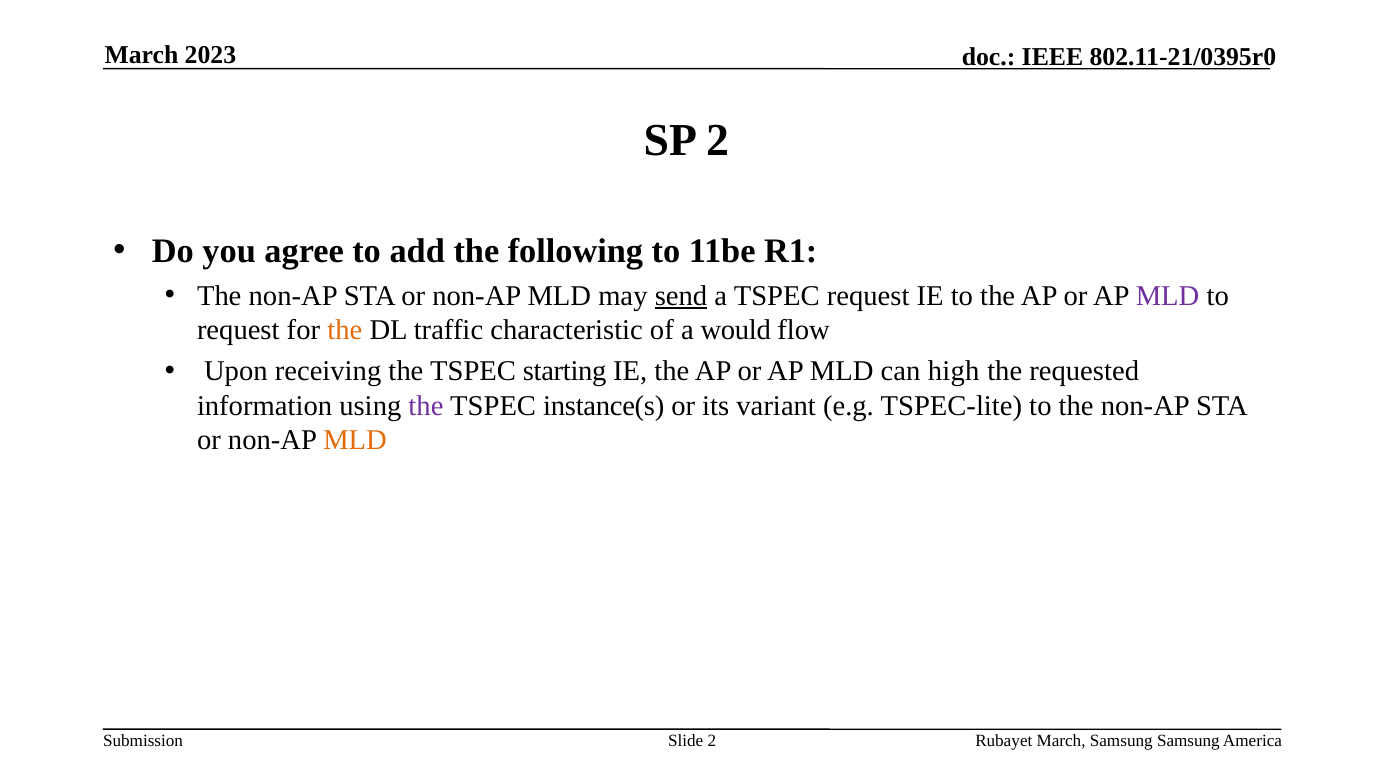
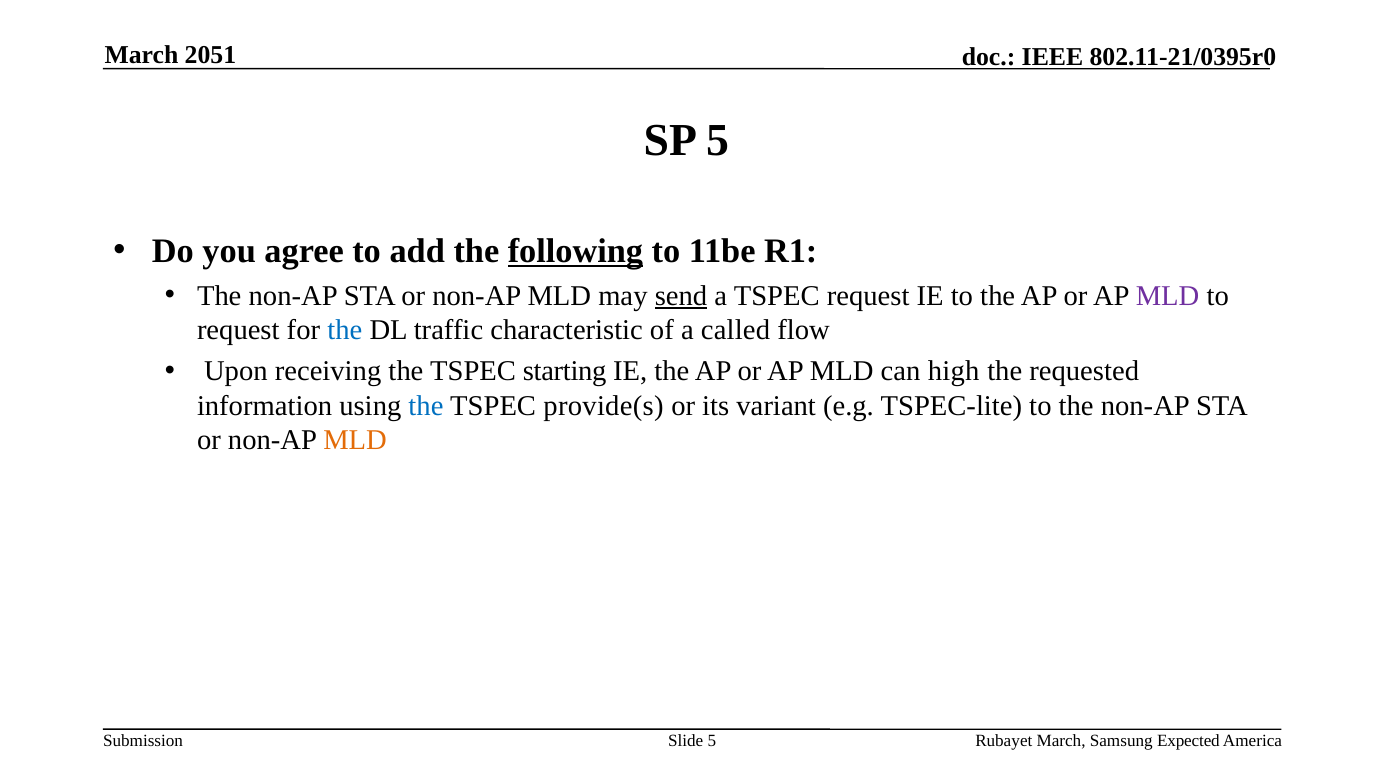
2023: 2023 -> 2051 (210, 55)
SP 2: 2 -> 5 (717, 140)
following underline: none -> present (575, 251)
the colour: orange -> blue (345, 330)
would: would -> called (736, 330)
the colour: purple -> blue (426, 406)
instance(s: instance(s -> provide(s (603, 406)
Slide 2: 2 -> 5 (712, 741)
Samsung Samsung: Samsung -> Expected (1188, 741)
